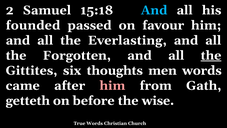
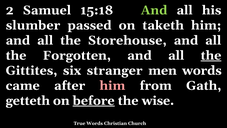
And colour: light blue -> light green (154, 10)
founded: founded -> slumber (33, 25)
favour: favour -> taketh (163, 25)
Everlasting: Everlasting -> Storehouse (127, 40)
thoughts: thoughts -> stranger (115, 70)
before underline: none -> present (94, 100)
